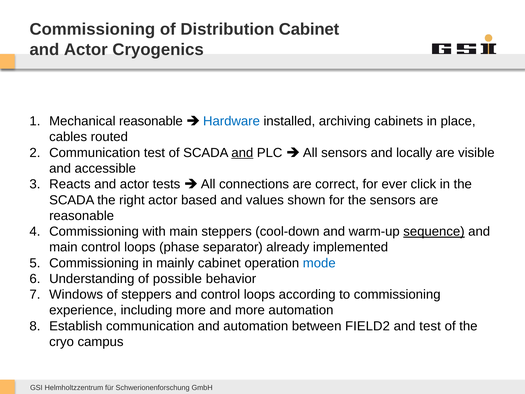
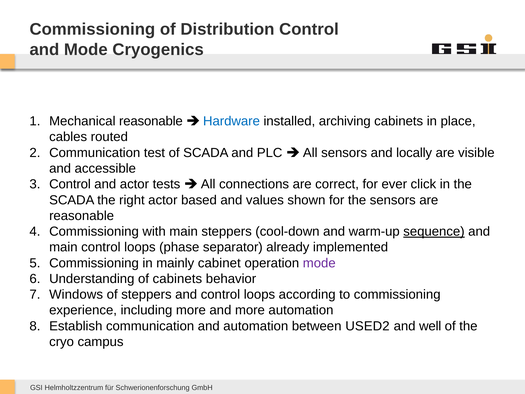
Distribution Cabinet: Cabinet -> Control (309, 29)
Actor: Actor -> Mode (86, 49)
and underline: present -> none (242, 153)
Reacts: Reacts -> Control (70, 184)
mode colour: blue -> purple (319, 263)
of possible: possible -> cabinets (177, 279)
FIELD2: FIELD2 -> USED2 (367, 326)
and test: test -> well (430, 326)
